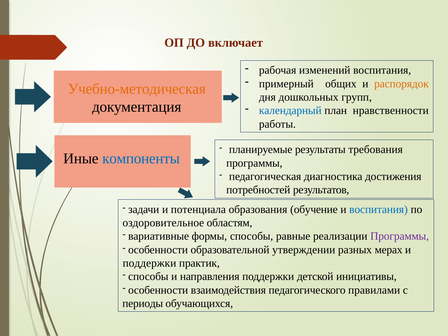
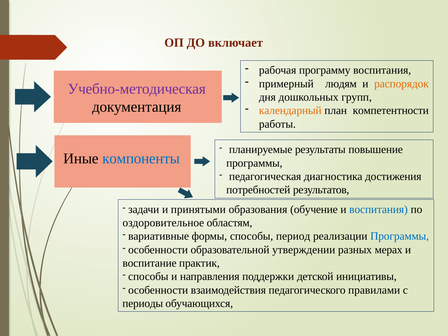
изменений: изменений -> программу (325, 70)
общих: общих -> людям (341, 84)
Учебно-методическая colour: orange -> purple (137, 89)
календарный colour: blue -> orange (290, 111)
нравственности: нравственности -> компетентности (391, 111)
требования: требования -> повышение (376, 150)
потенциала: потенциала -> принятыми (198, 209)
равные: равные -> период (293, 236)
Программы colour: purple -> blue (400, 236)
поддержки: поддержки -> воспитание (150, 263)
